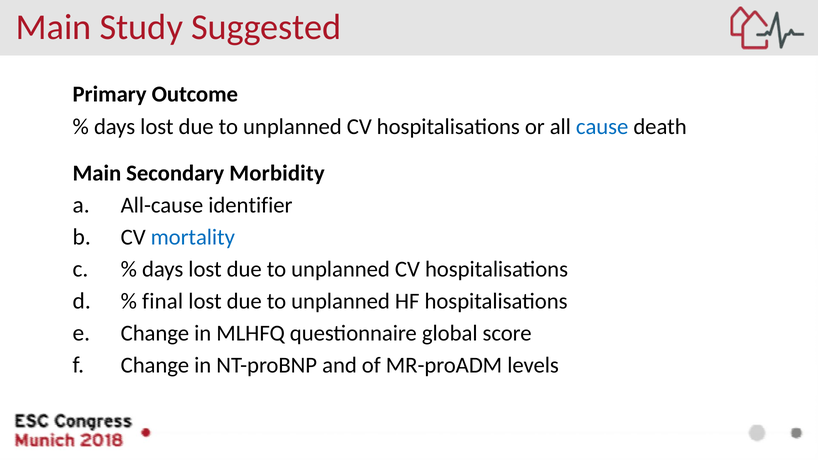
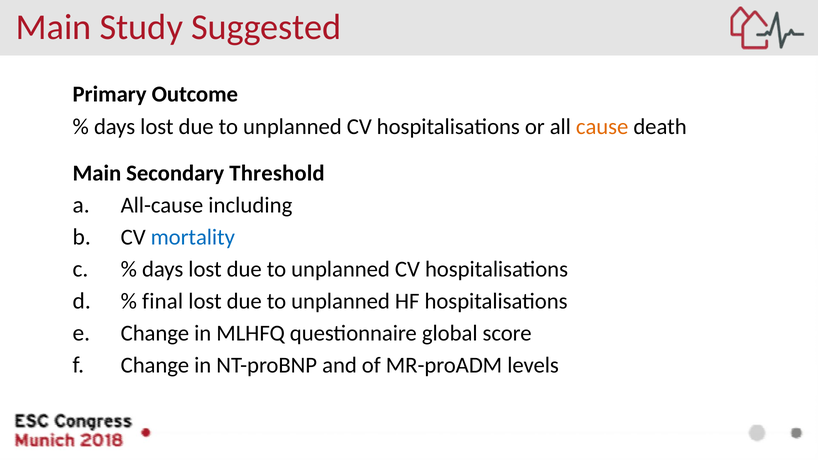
cause colour: blue -> orange (602, 127)
Morbidity: Morbidity -> Threshold (277, 173)
identifier: identifier -> including (250, 205)
